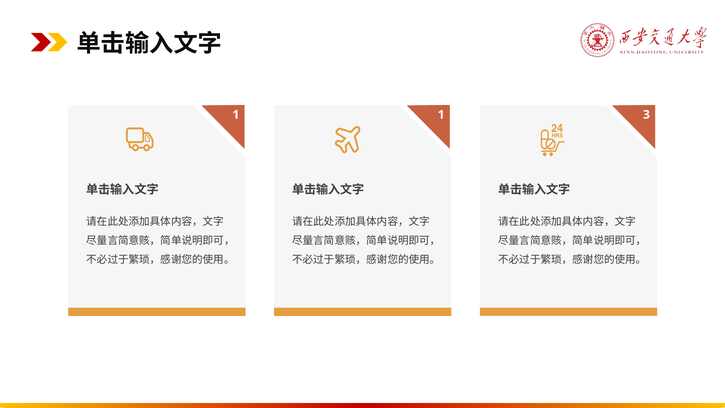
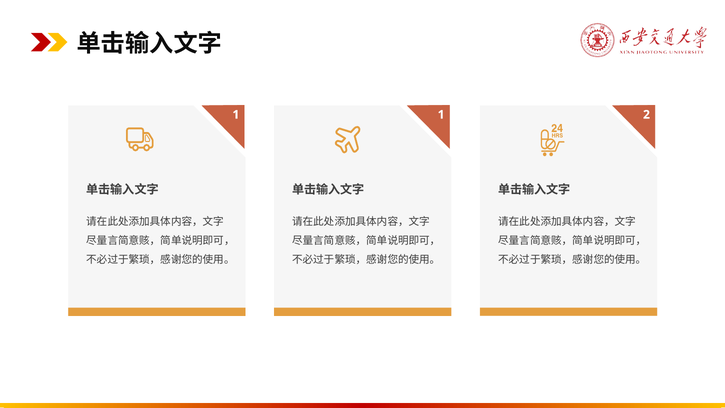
3: 3 -> 2 (647, 115)
